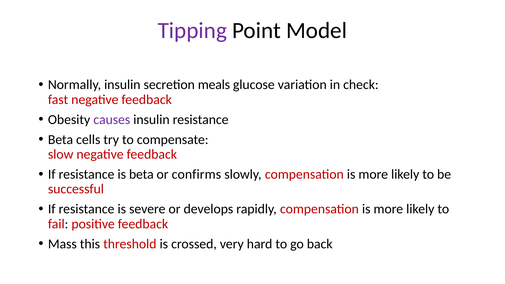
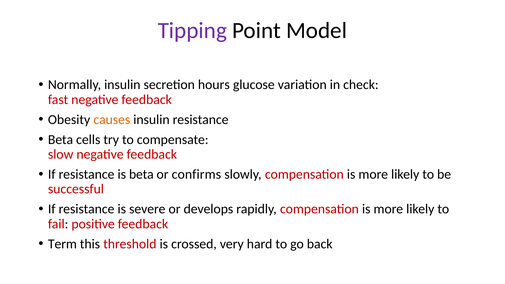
meals: meals -> hours (214, 85)
causes colour: purple -> orange (112, 120)
Mass: Mass -> Term (62, 244)
